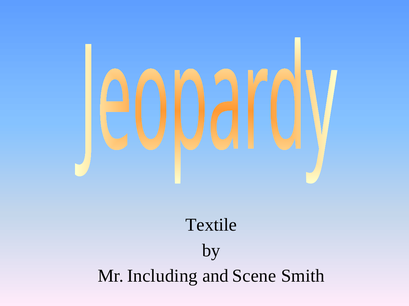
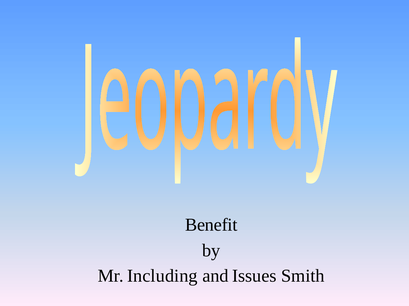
Textile: Textile -> Benefit (211, 226)
Scene: Scene -> Issues (254, 276)
